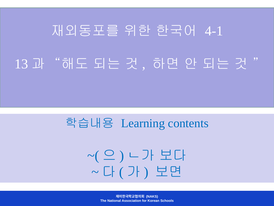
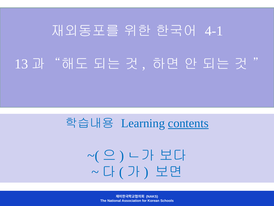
contents underline: none -> present (188, 123)
